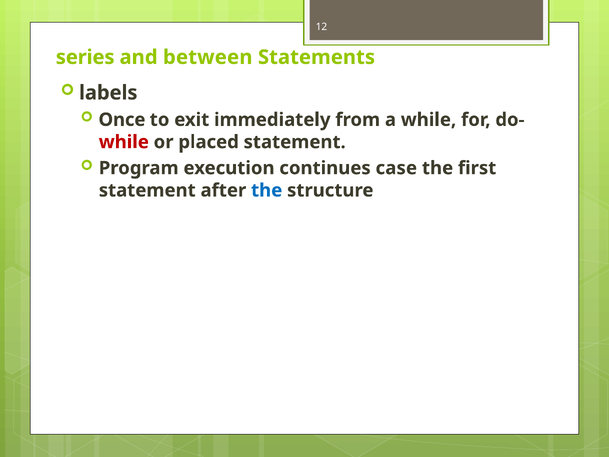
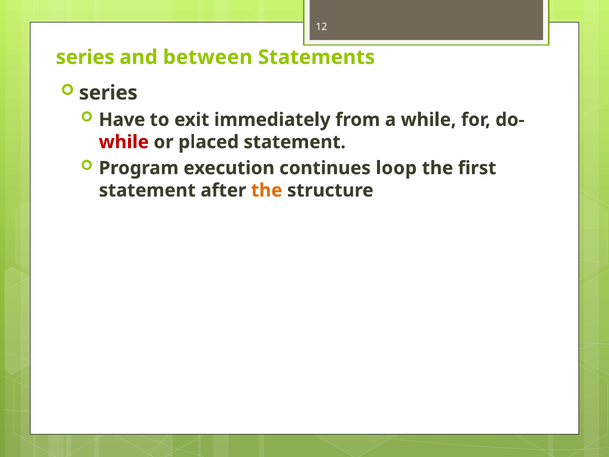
labels: labels -> series (108, 93)
Once: Once -> Have (122, 120)
case: case -> loop (396, 168)
the colour: blue -> orange (267, 190)
